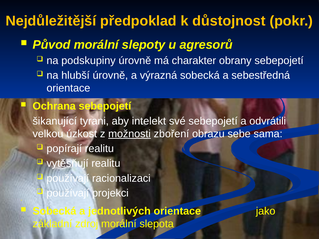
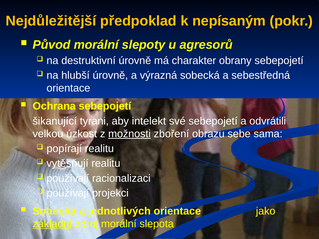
důstojnost: důstojnost -> nepísaným (229, 21)
podskupiny: podskupiny -> destruktivní (89, 61)
základní underline: none -> present (52, 224)
